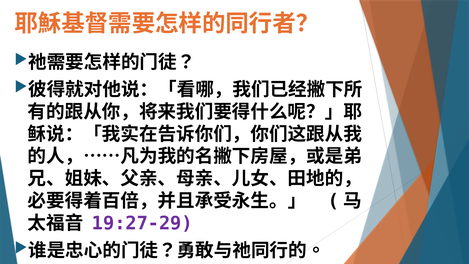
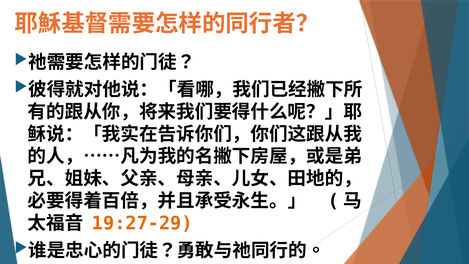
19:27-29 colour: purple -> orange (142, 223)
